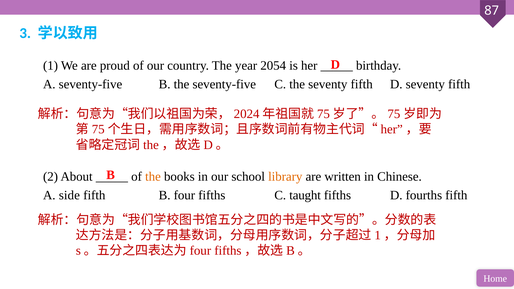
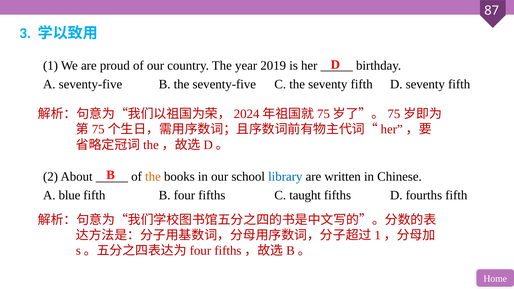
2054: 2054 -> 2019 (273, 66)
library colour: orange -> blue (285, 177)
side: side -> blue (70, 195)
